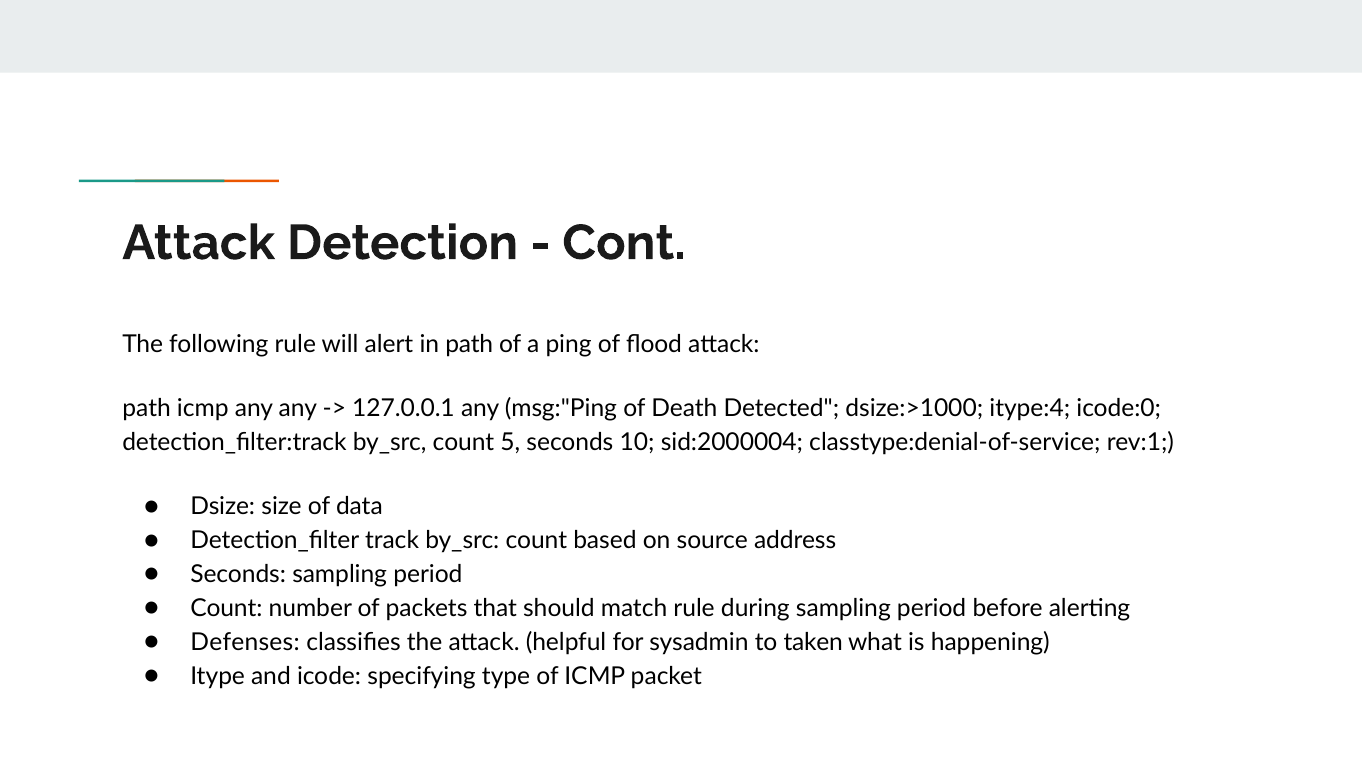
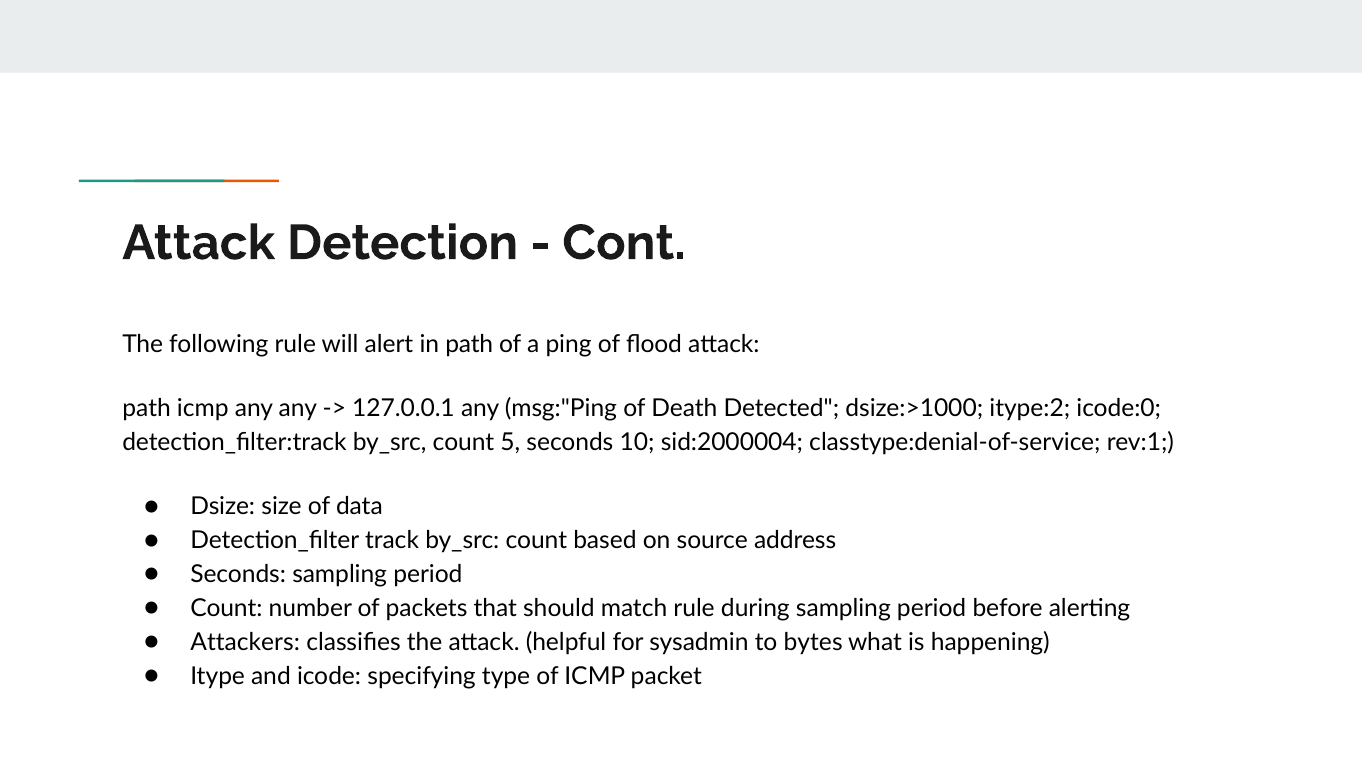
itype:4: itype:4 -> itype:2 (1030, 408)
Defenses: Defenses -> Attackers (245, 642)
taken: taken -> bytes (813, 642)
